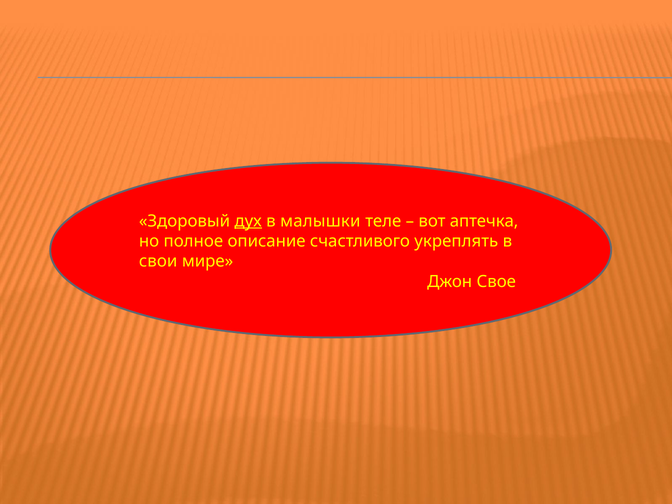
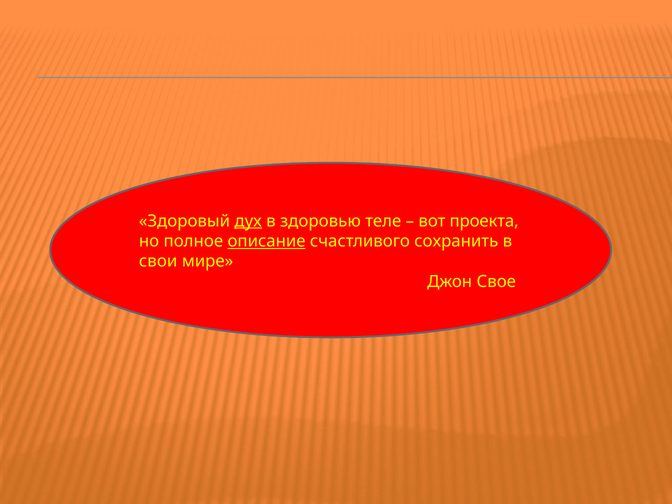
малышки: малышки -> здоровью (320, 221)
аптечка: аптечка -> проекта (484, 221)
описание underline: none -> present (267, 241)
укреплять: укреплять -> сохранить (456, 241)
